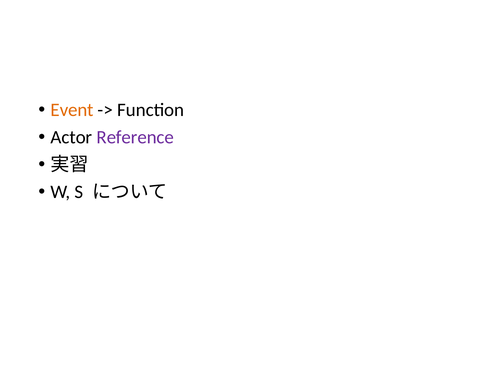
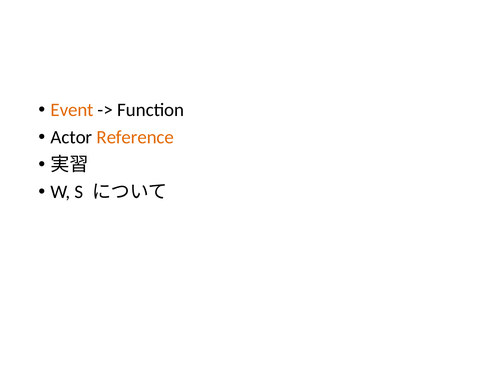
Reference colour: purple -> orange (135, 137)
